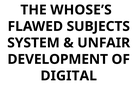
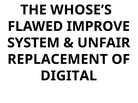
SUBJECTS: SUBJECTS -> IMPROVE (98, 26)
DEVELOPMENT: DEVELOPMENT -> REPLACEMENT (58, 60)
